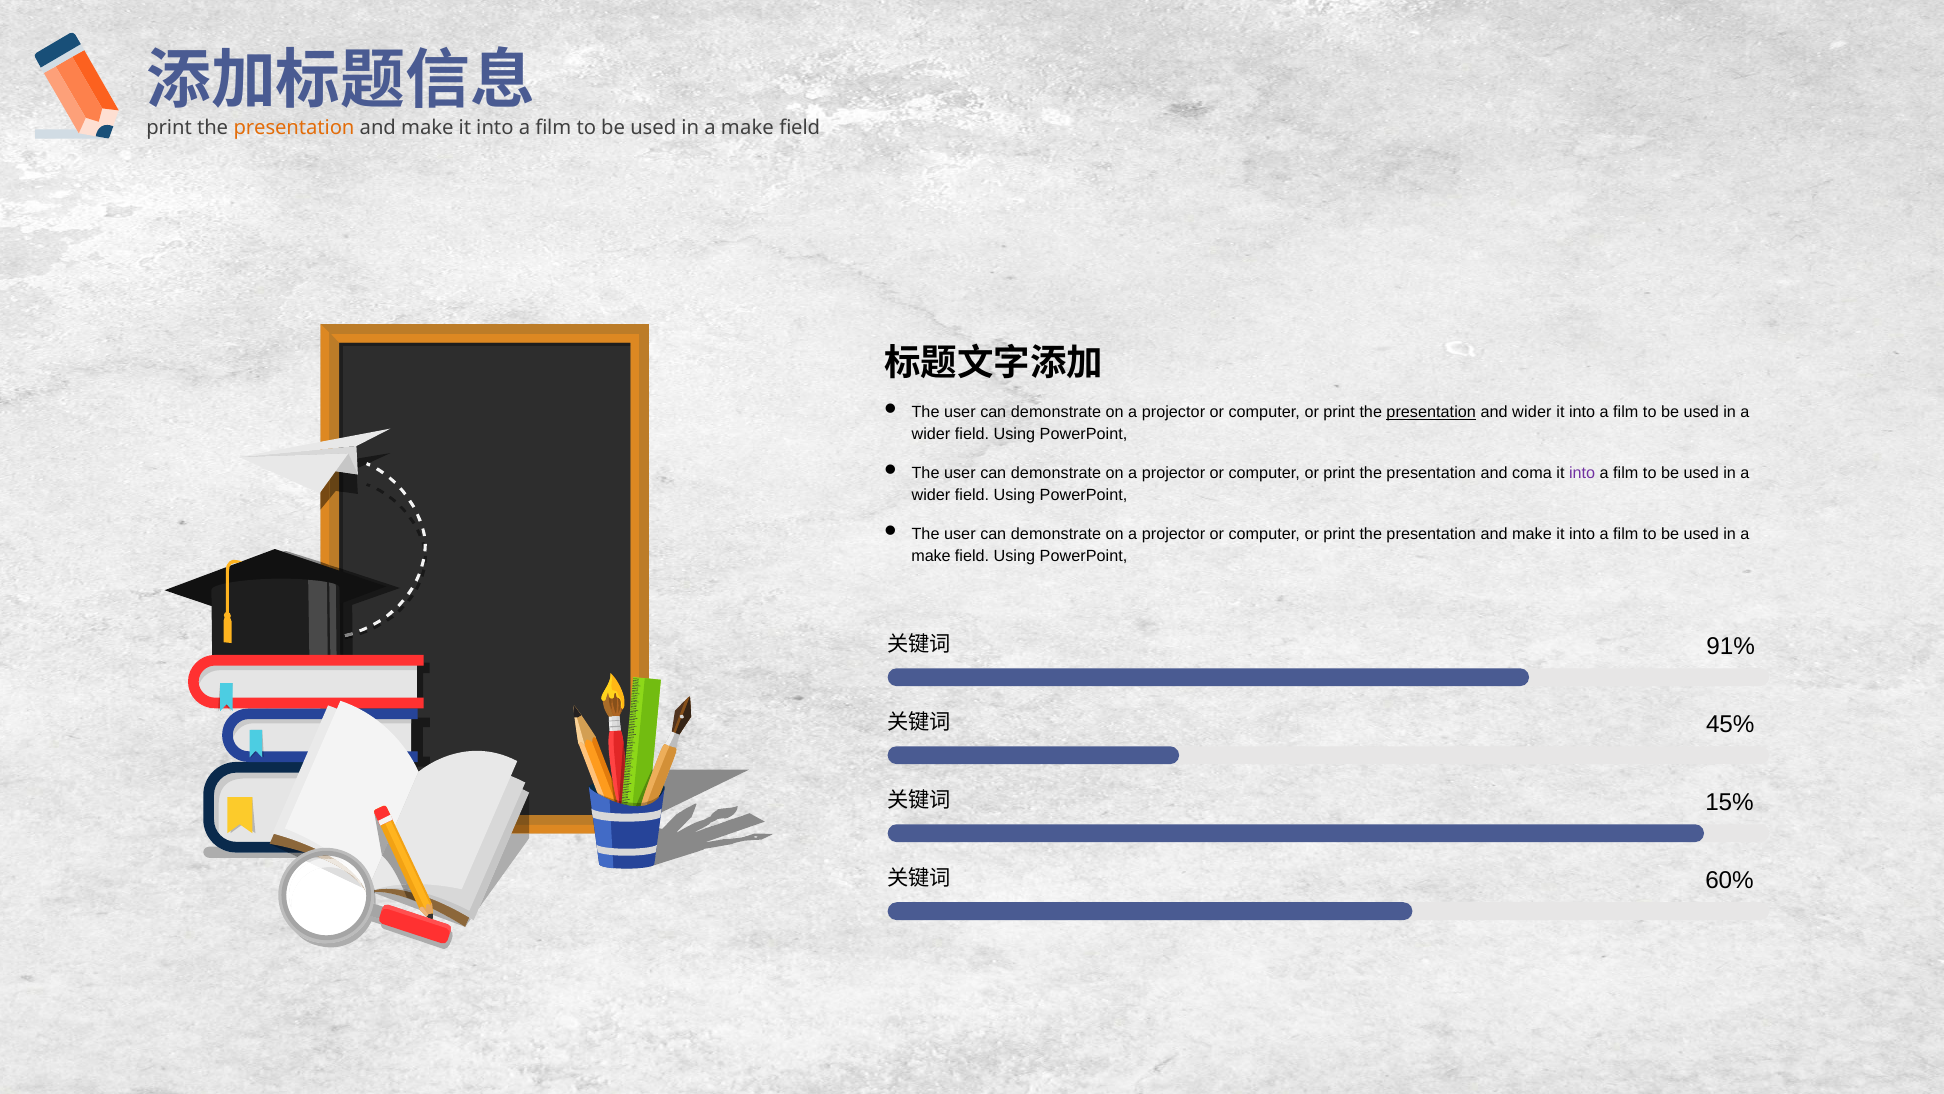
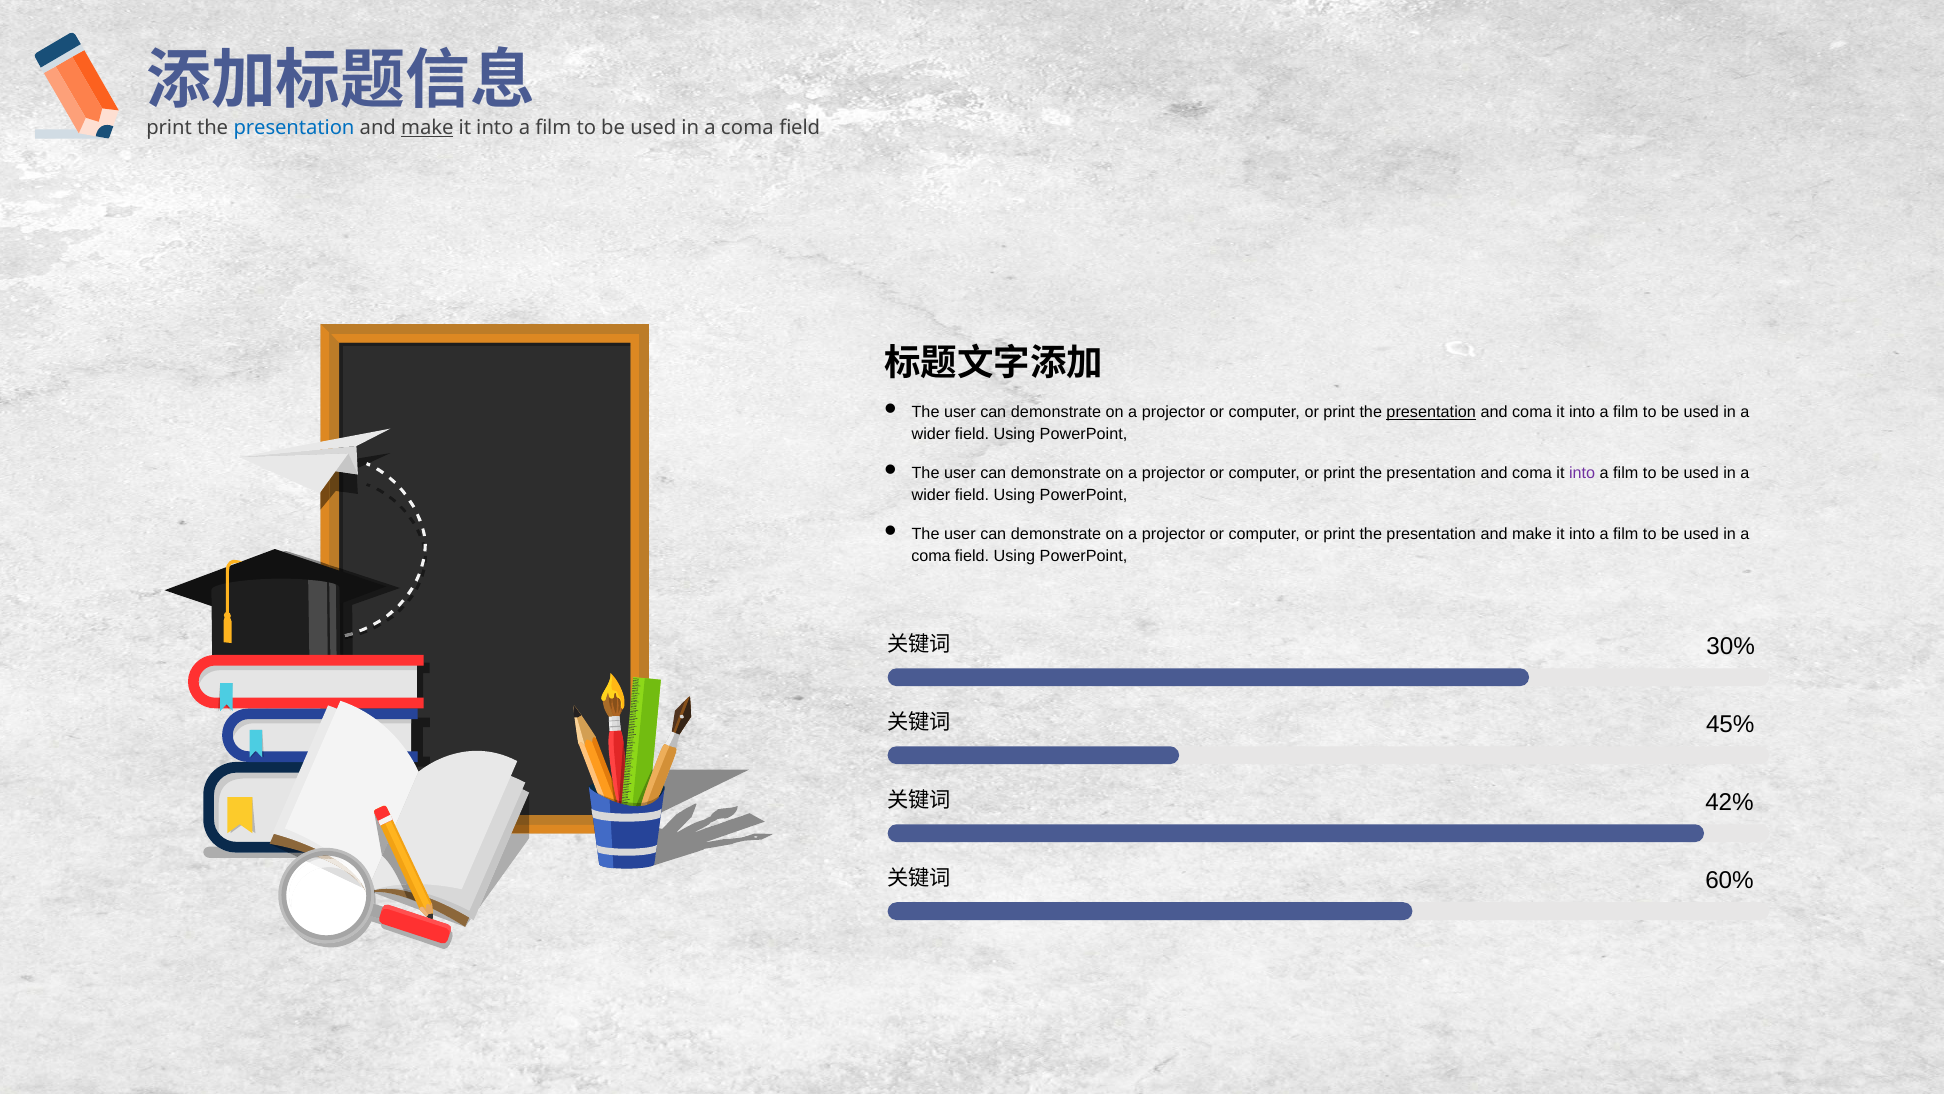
presentation colour: orange -> blue (294, 127)
make underline: none -> present (427, 127)
make: make -> coma (747, 127)
wider: wider -> coma (1532, 412)
make: make -> coma (931, 556)
91%: 91% -> 30% (1731, 646)
15%: 15% -> 42% (1730, 802)
